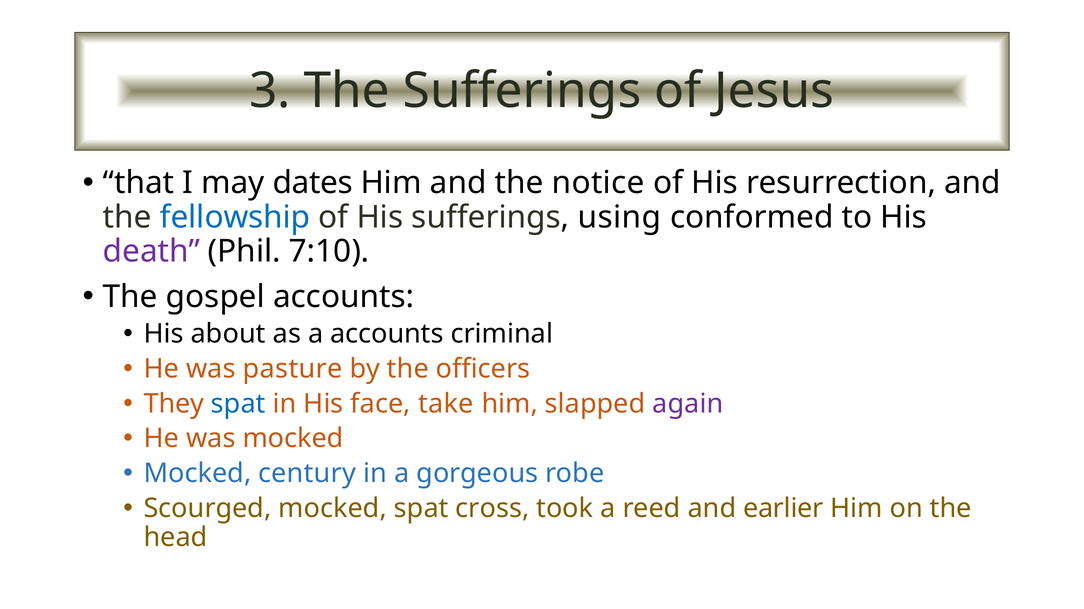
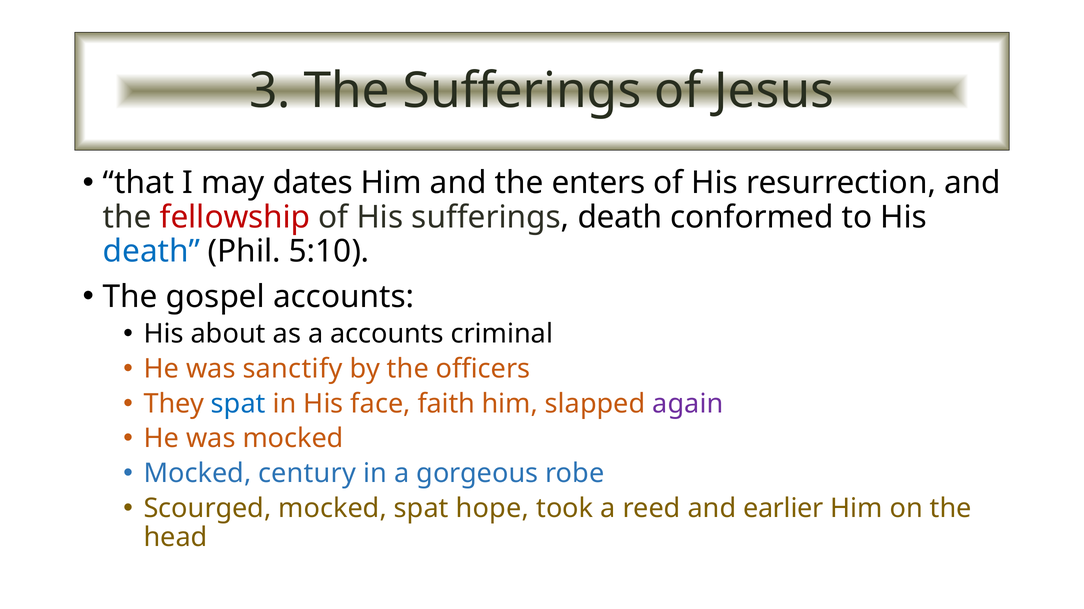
notice: notice -> enters (598, 183)
fellowship colour: blue -> red (235, 217)
sufferings using: using -> death (620, 217)
death colour: purple -> blue (151, 252)
7:10: 7:10 -> 5:10 (329, 252)
pasture: pasture -> sanctify (293, 369)
take: take -> faith (446, 404)
cross: cross -> hope (492, 509)
